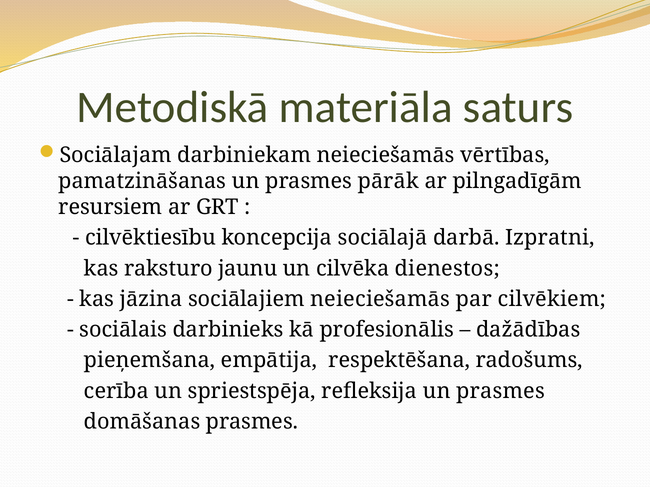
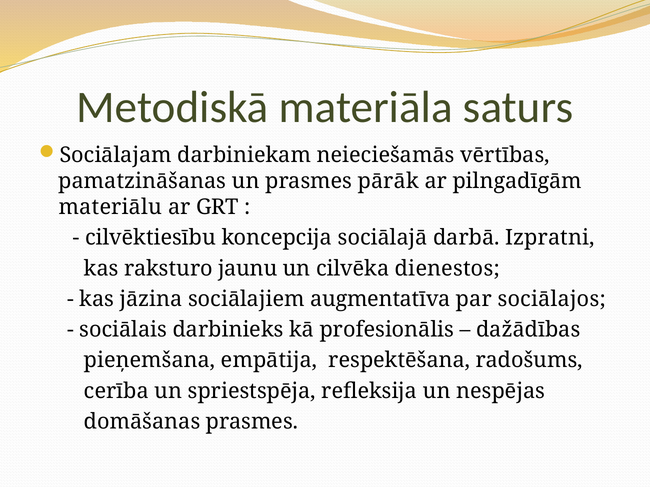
resursiem: resursiem -> materiālu (110, 207)
sociālajiem neieciešamās: neieciešamās -> augmentatīva (380, 299)
cilvēkiem: cilvēkiem -> sociālajos (552, 299)
refleksija un prasmes: prasmes -> nespējas (501, 391)
